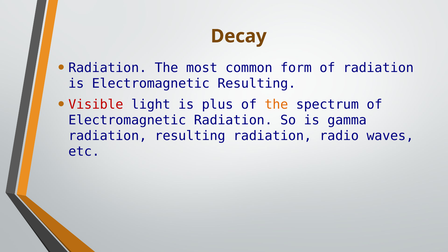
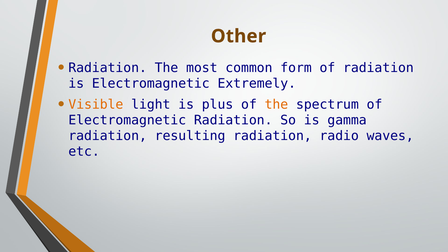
Decay: Decay -> Other (239, 36)
Electromagnetic Resulting: Resulting -> Extremely (257, 83)
Visible colour: red -> orange (96, 105)
